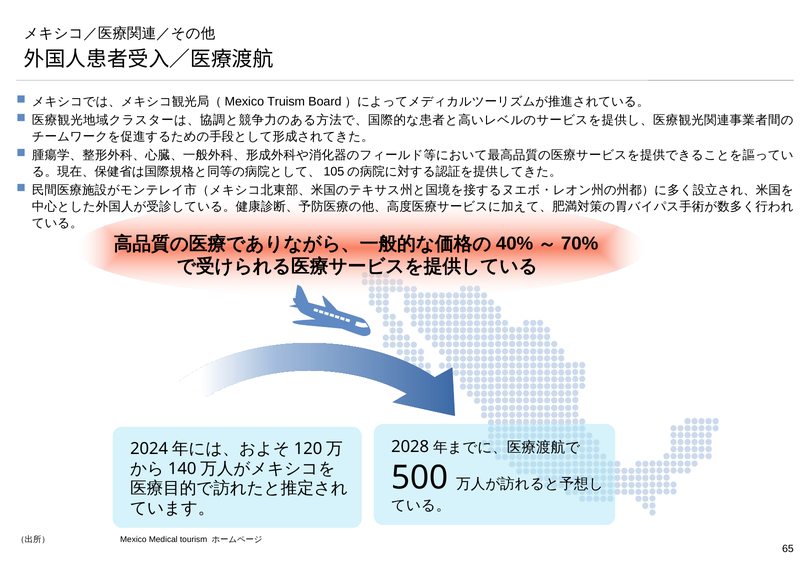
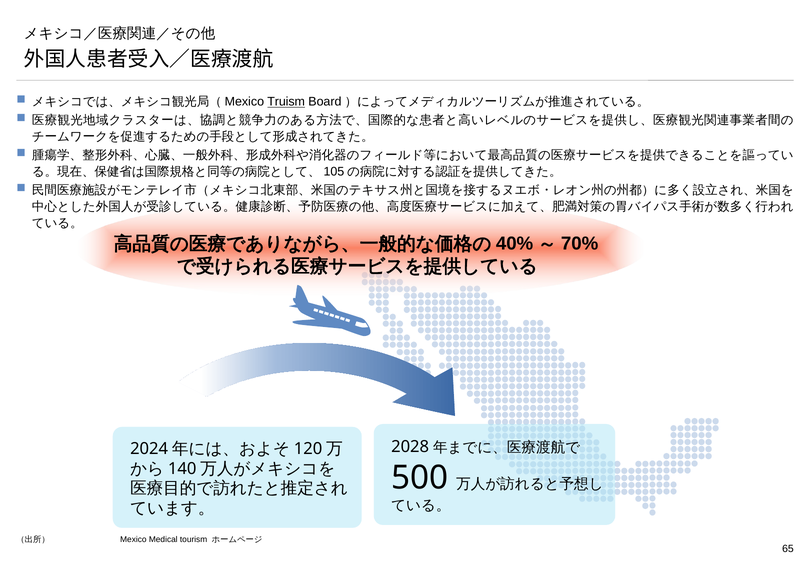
Truism underline: none -> present (286, 102)
